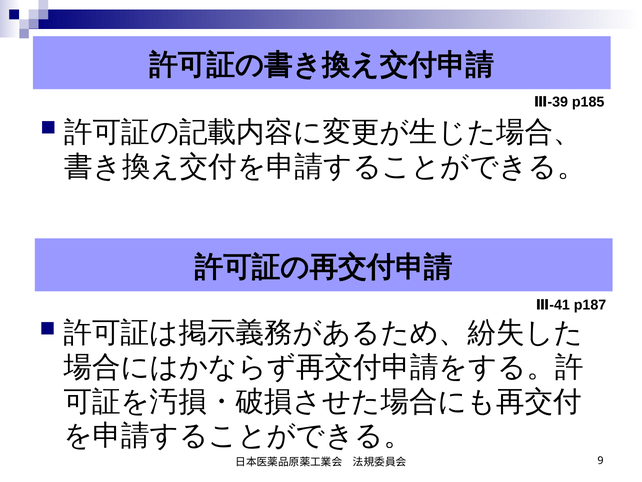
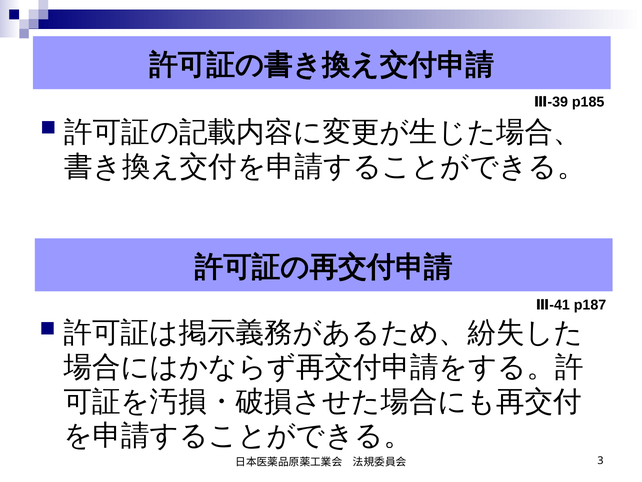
9: 9 -> 3 (600, 460)
